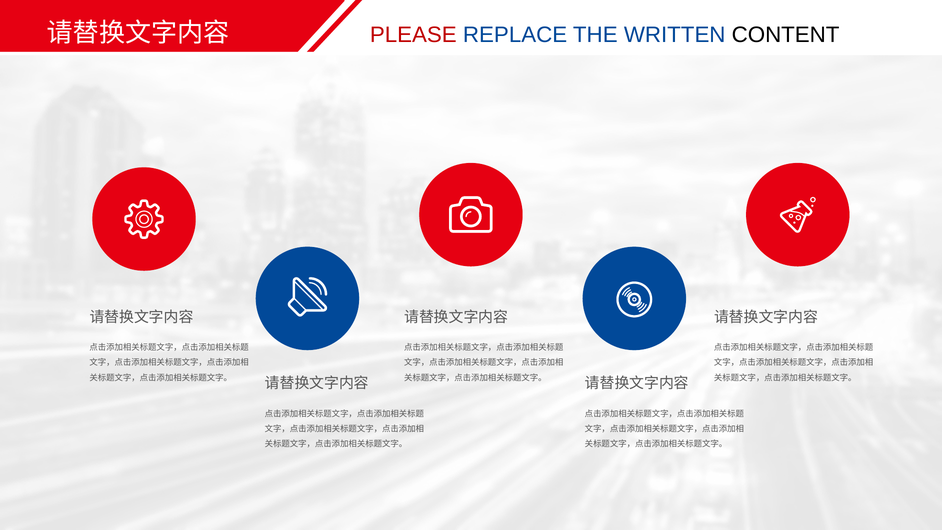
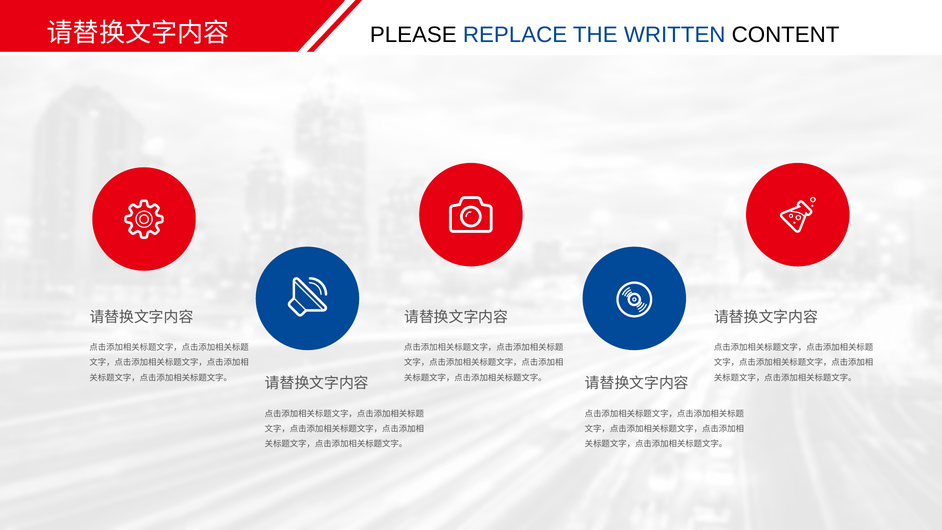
PLEASE colour: red -> black (413, 35)
